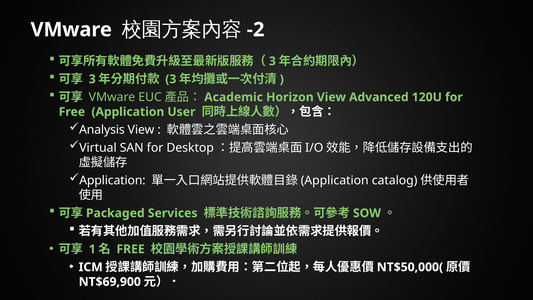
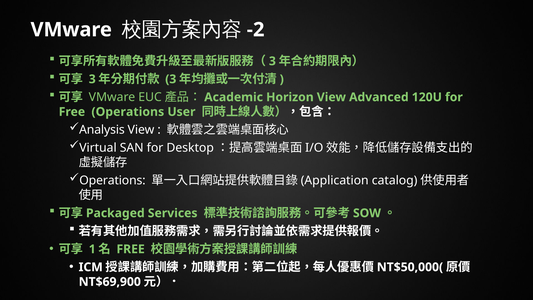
Free Application: Application -> Operations (128, 112)
Application: Application -> Operations (112, 180)
